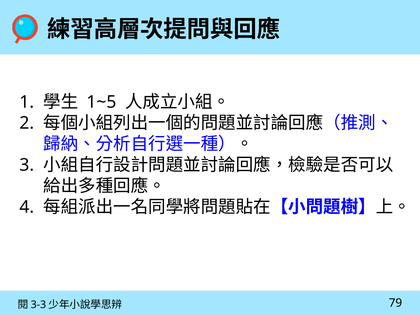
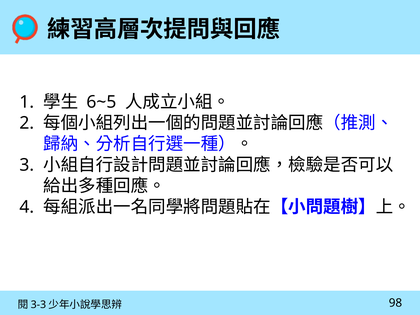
1~5: 1~5 -> 6~5 (101, 102)
79: 79 -> 98 (395, 303)
